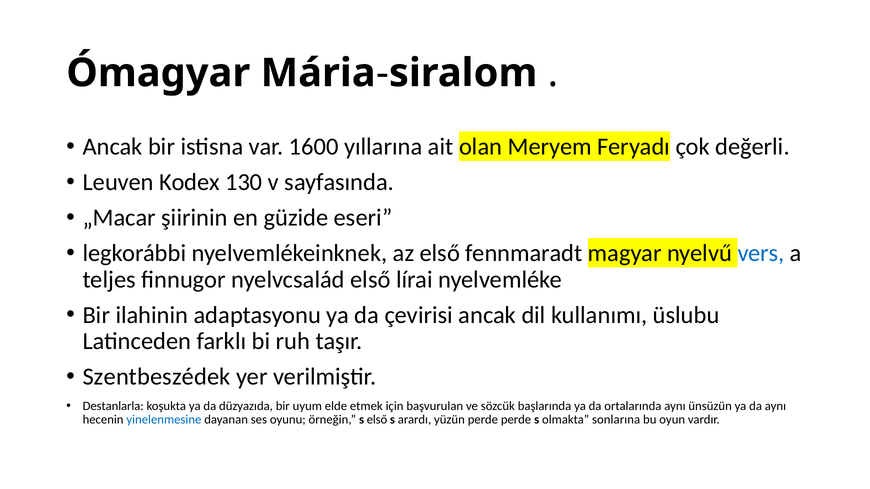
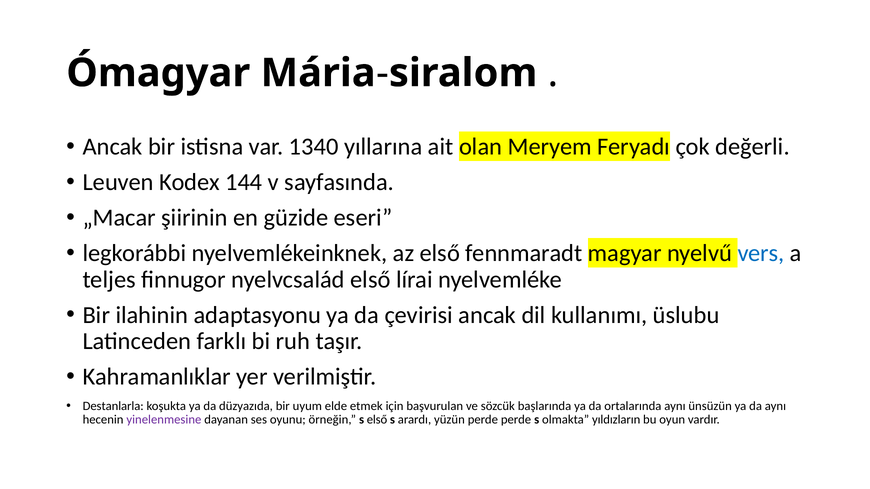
1600: 1600 -> 1340 (314, 147)
130: 130 -> 144 (244, 182)
Szentbeszédek: Szentbeszédek -> Kahramanlıklar (157, 377)
yinelenmesine colour: blue -> purple (164, 420)
sonlarına: sonlarına -> yıldızların (616, 420)
